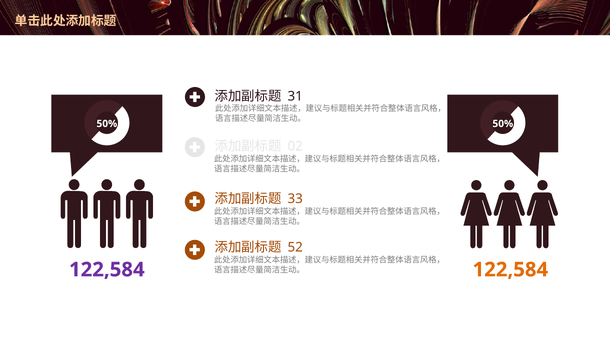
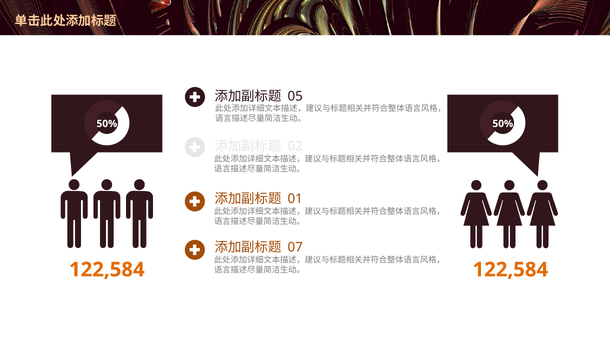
31: 31 -> 05 (295, 96)
33: 33 -> 01 (295, 199)
52: 52 -> 07 (295, 247)
122,584 colour: purple -> orange (107, 270)
